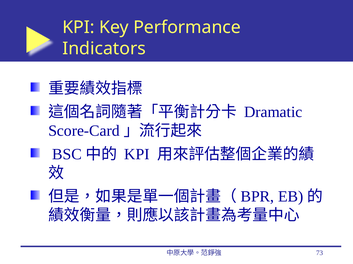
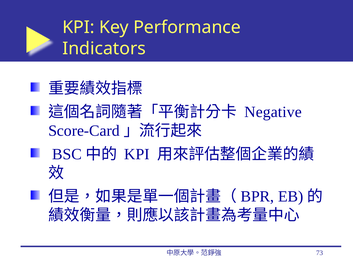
Dramatic: Dramatic -> Negative (273, 112)
